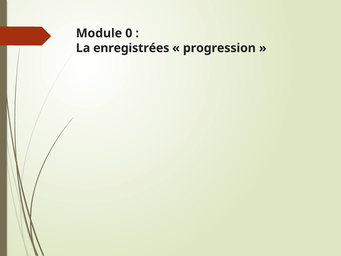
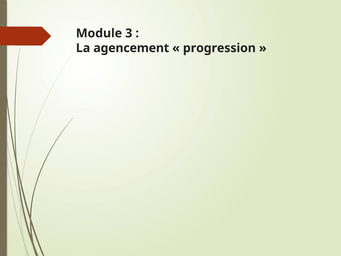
0: 0 -> 3 (129, 33)
enregistrées: enregistrées -> agencement (131, 48)
